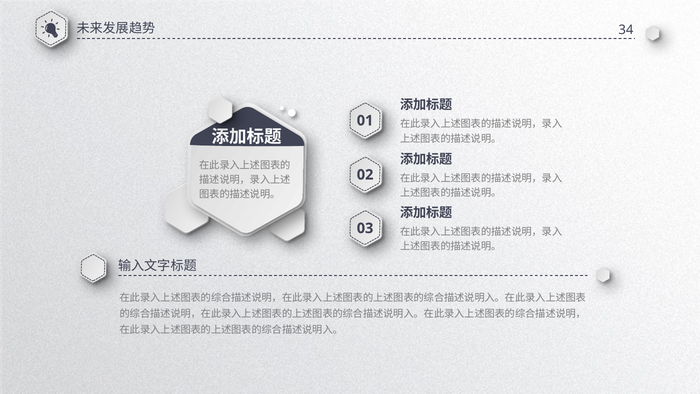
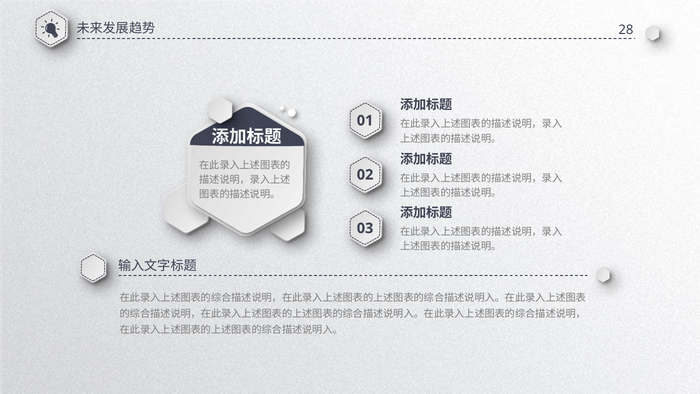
34: 34 -> 28 (626, 30)
